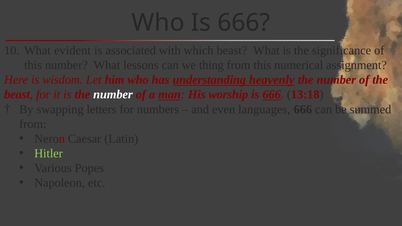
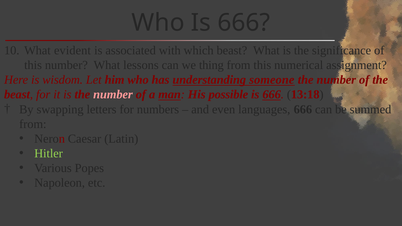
heavenly: heavenly -> someone (272, 80)
number colour: white -> pink (113, 95)
worship: worship -> possible (228, 95)
